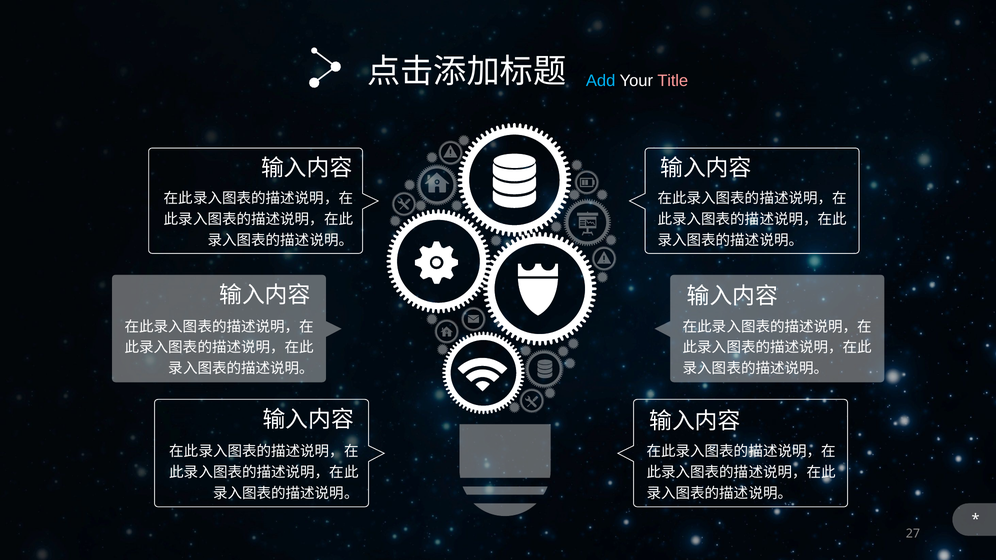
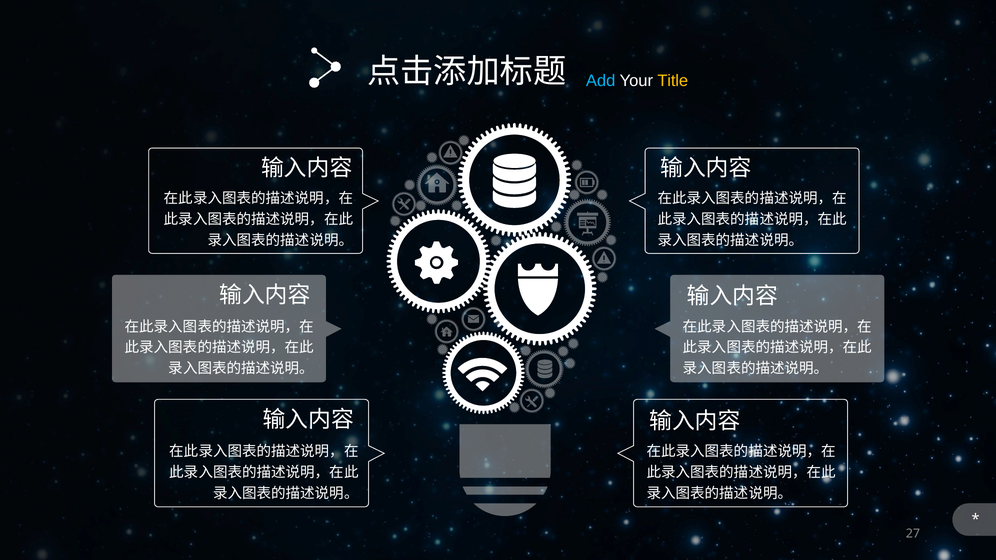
Title colour: pink -> yellow (673, 81)
